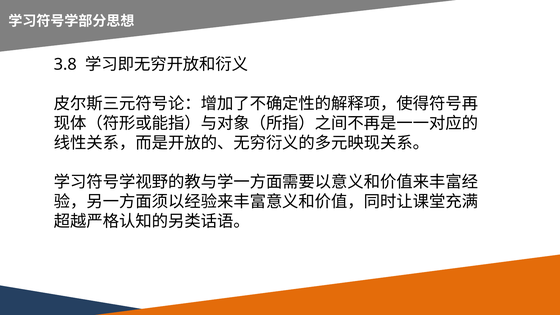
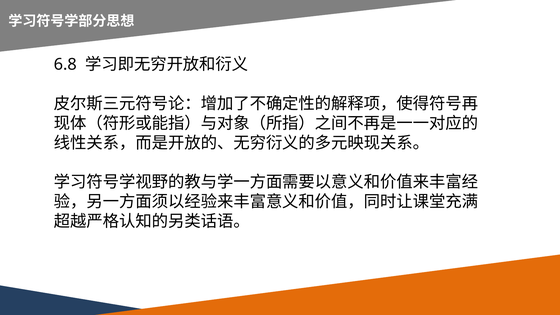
3.8: 3.8 -> 6.8 (65, 65)
